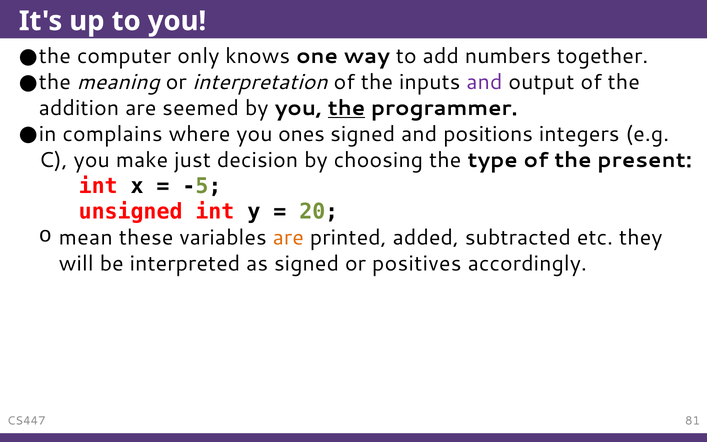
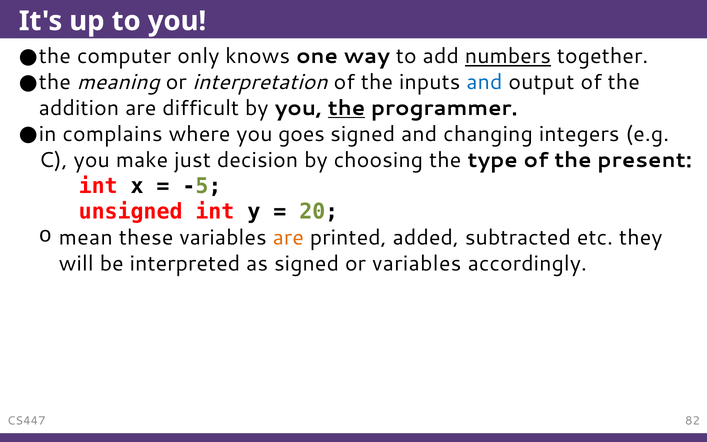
numbers underline: none -> present (508, 56)
and colour: purple -> blue (484, 82)
seemed: seemed -> difficult (201, 108)
ones: ones -> goes (301, 134)
positions: positions -> changing (488, 134)
or positives: positives -> variables (417, 264)
81: 81 -> 82 (693, 421)
